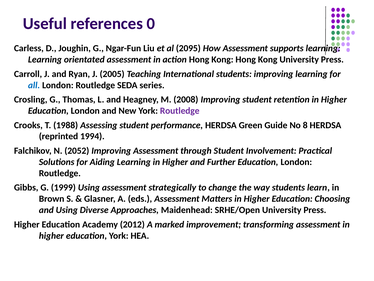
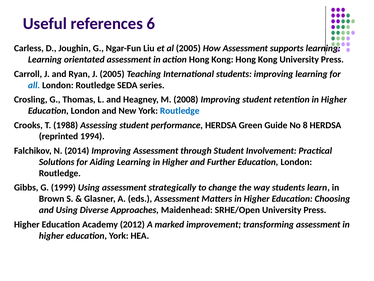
0: 0 -> 6 (151, 24)
al 2095: 2095 -> 2005 (188, 48)
Routledge colour: purple -> blue (180, 111)
2052: 2052 -> 2014 (77, 151)
